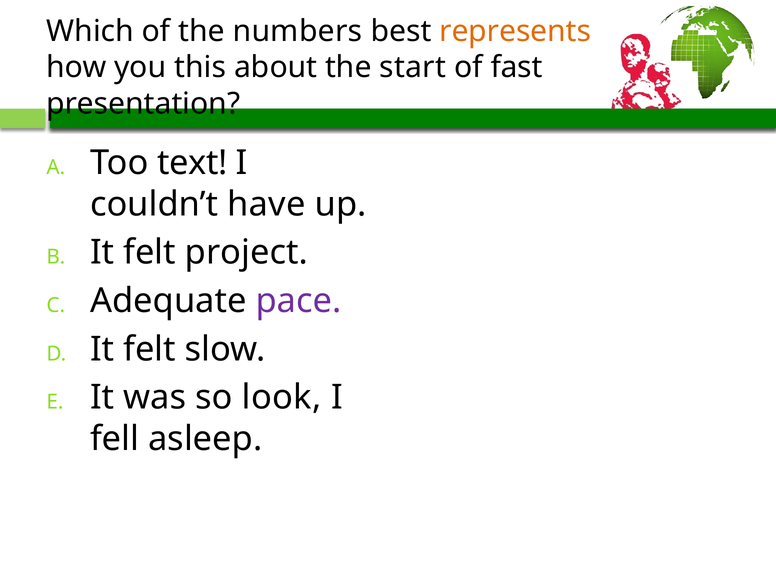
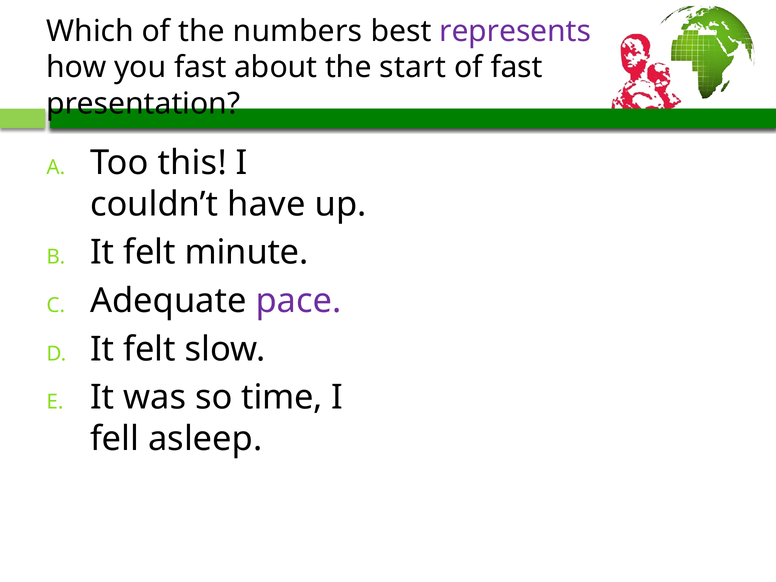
represents colour: orange -> purple (515, 31)
you this: this -> fast (200, 67)
text: text -> this (192, 163)
project: project -> minute (247, 253)
look: look -> time (282, 398)
